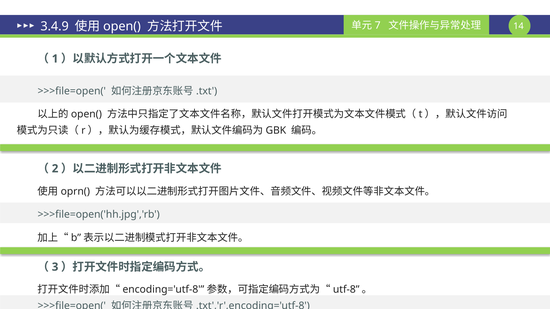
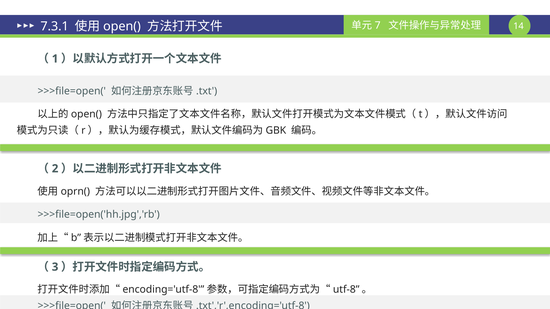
3.4.9: 3.4.9 -> 7.3.1 (55, 26)
